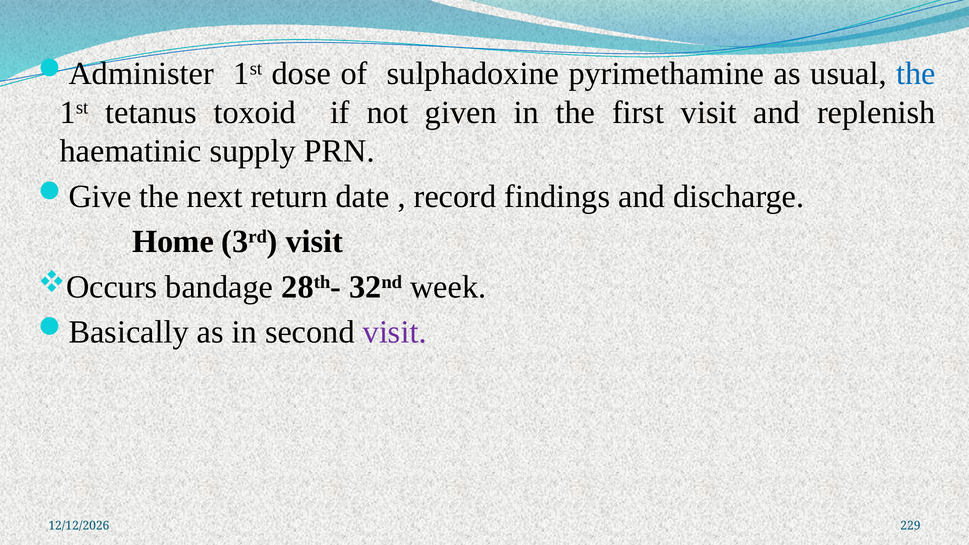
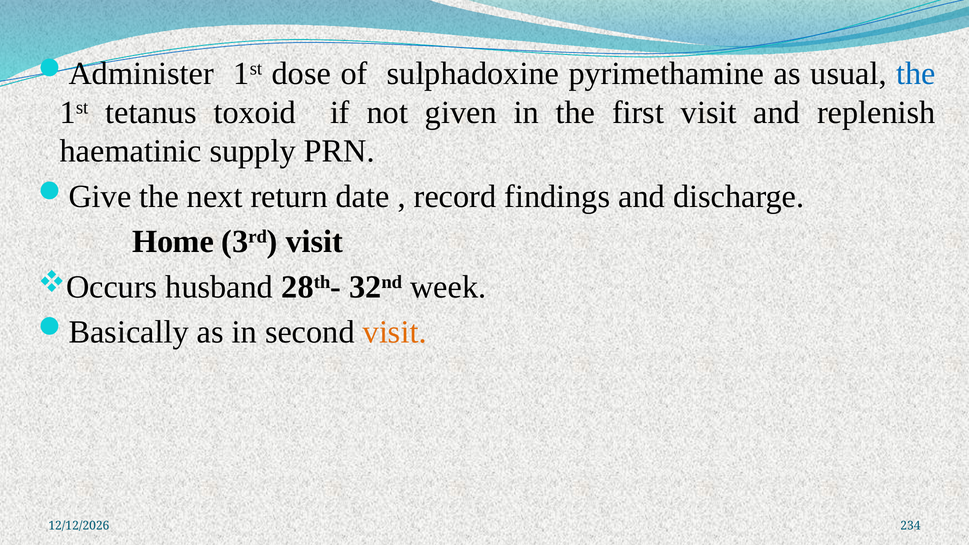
bandage: bandage -> husband (219, 287)
visit colour: purple -> orange (395, 332)
229: 229 -> 234 (910, 526)
